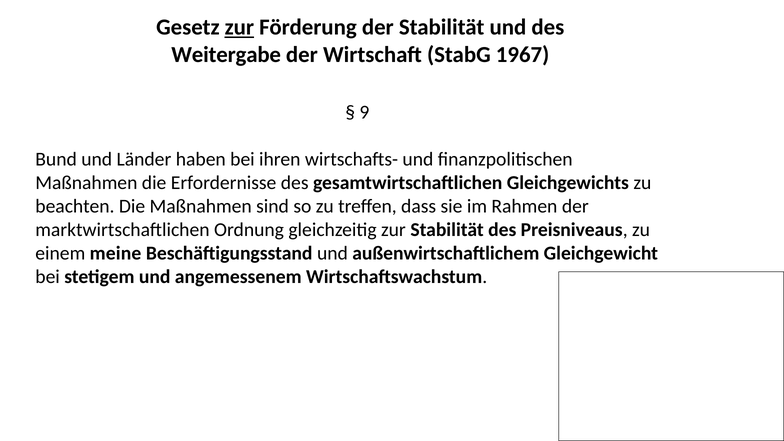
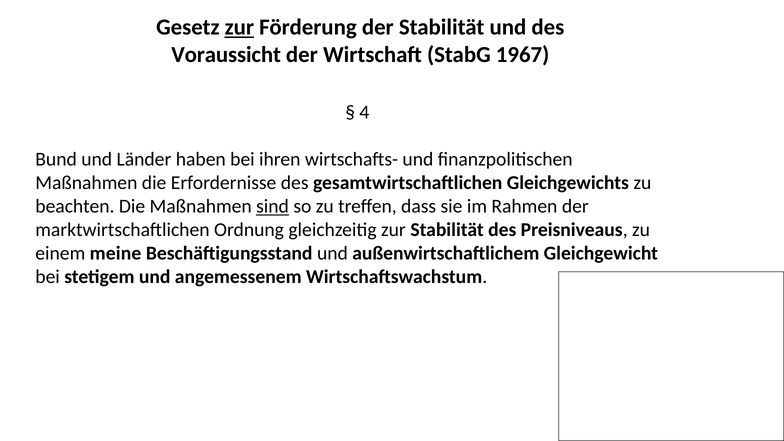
Weitergabe: Weitergabe -> Voraussicht (226, 55)
9: 9 -> 4 (364, 112)
sind underline: none -> present (273, 206)
